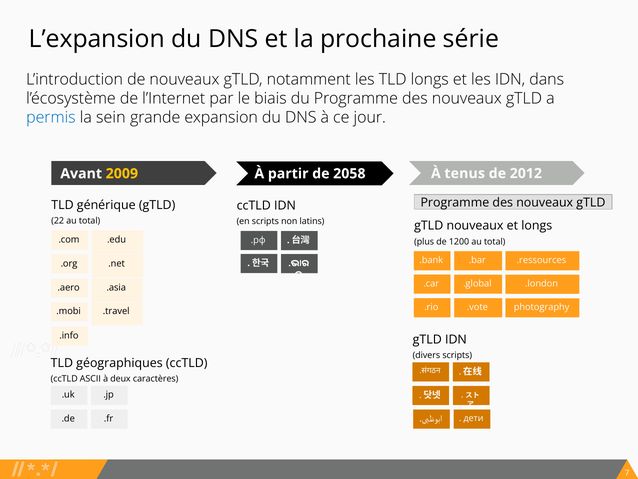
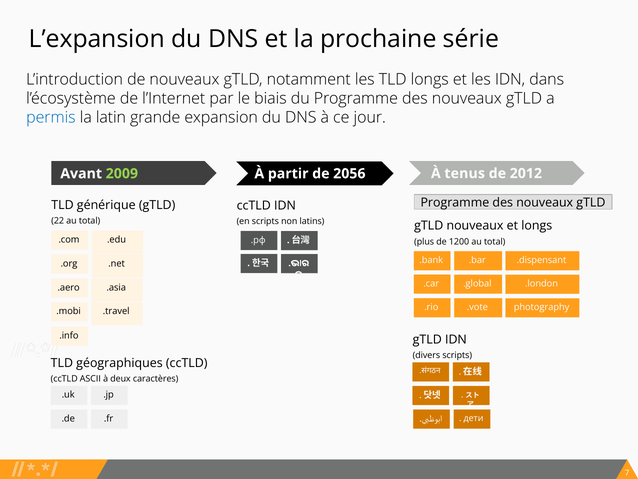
sein: sein -> latin (111, 118)
2009 colour: yellow -> light green (122, 173)
2058: 2058 -> 2056 (349, 173)
.ressources: .ressources -> .dispensant (541, 260)
